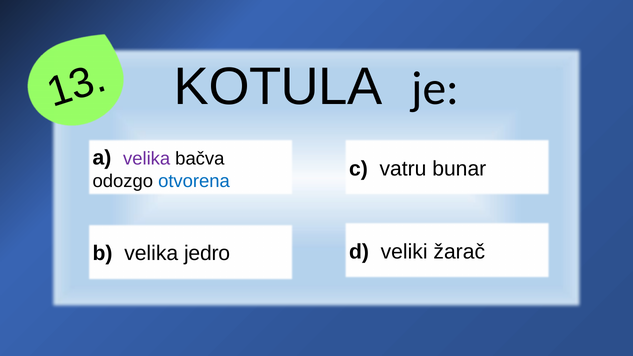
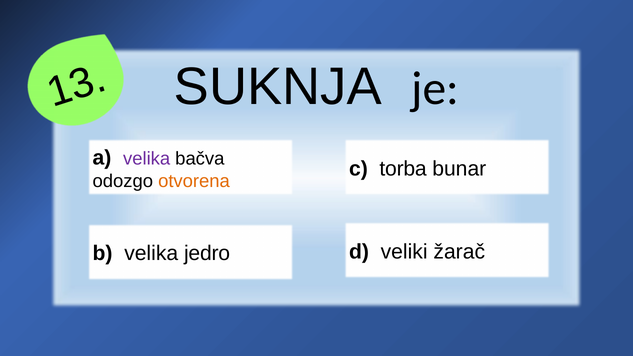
KOTULA: KOTULA -> SUKNJA (278, 87)
vatru: vatru -> torba (403, 169)
otvorena colour: blue -> orange (194, 181)
